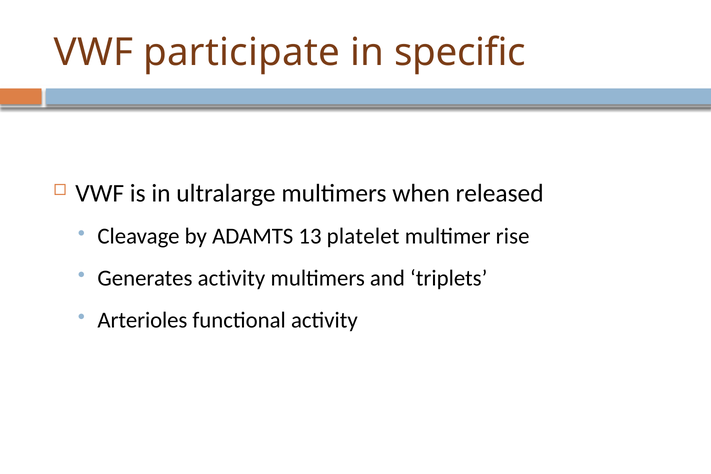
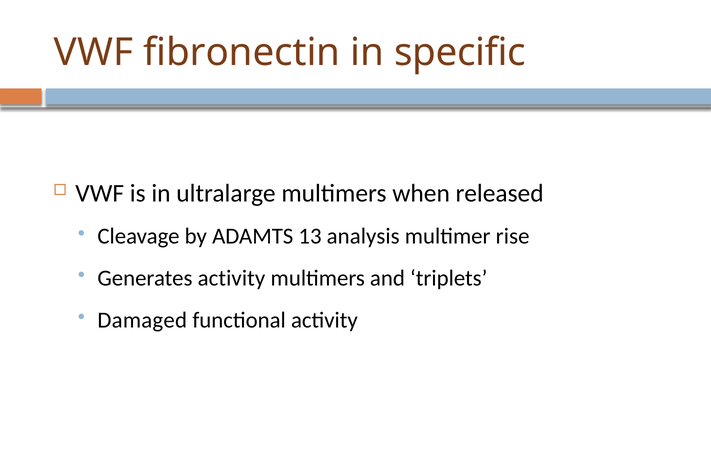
participate: participate -> fibronectin (242, 53)
platelet: platelet -> analysis (363, 236)
Arterioles: Arterioles -> Damaged (142, 320)
